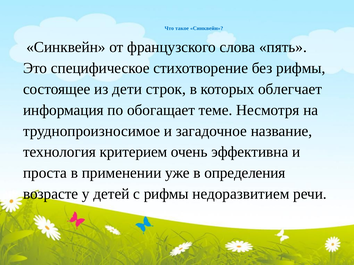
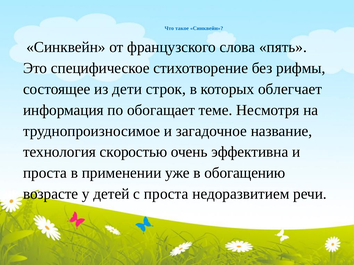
критерием: критерием -> скоростью (133, 152)
определения: определения -> обогащению (245, 173)
с рифмы: рифмы -> проста (166, 194)
